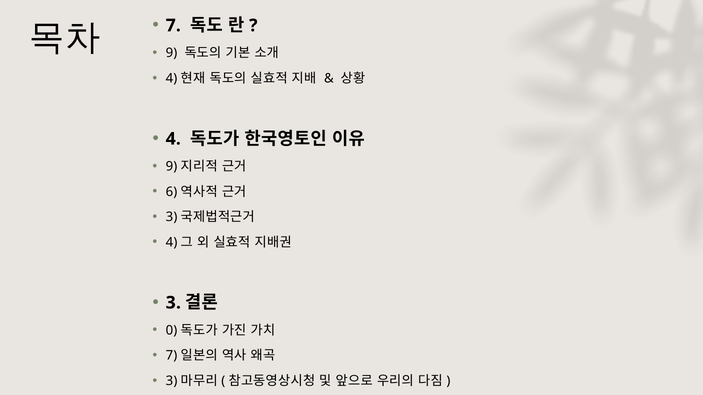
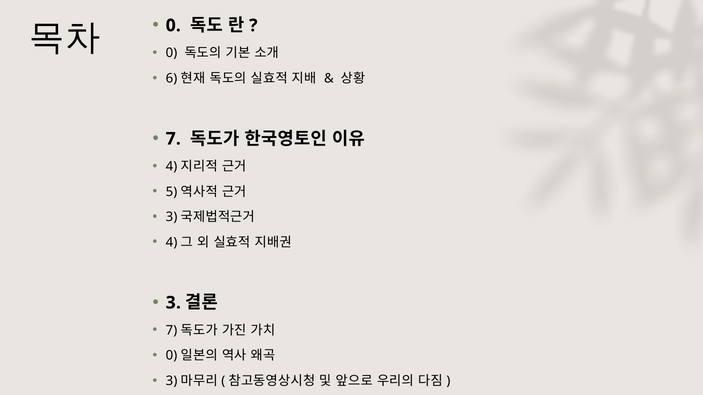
7: 7 -> 0 (173, 26)
9: 9 -> 0 (171, 53)
4: 4 -> 6 (171, 79)
4: 4 -> 7 (173, 139)
9: 9 -> 4 (171, 167)
6: 6 -> 5 (171, 192)
0: 0 -> 7 (171, 331)
7: 7 -> 0 (171, 356)
